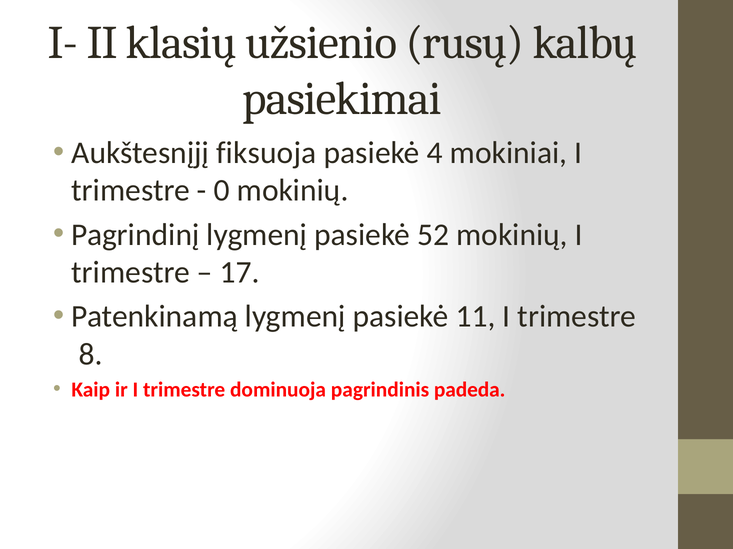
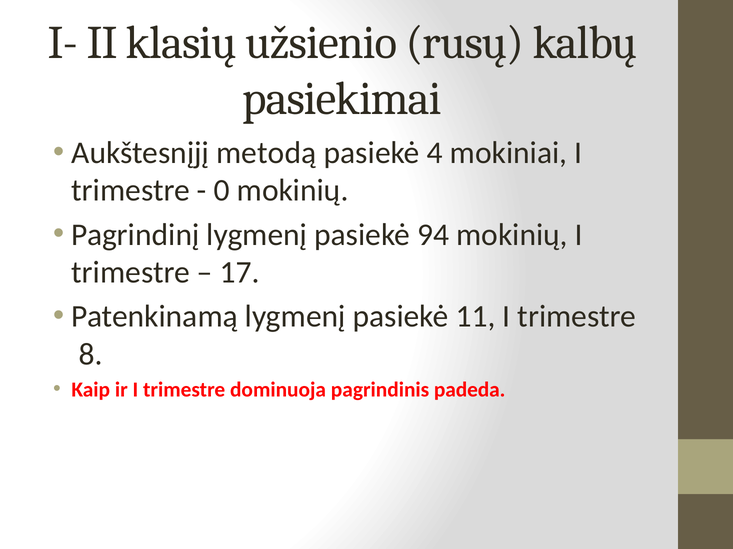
fiksuoja: fiksuoja -> metodą (266, 153)
52: 52 -> 94 (433, 235)
